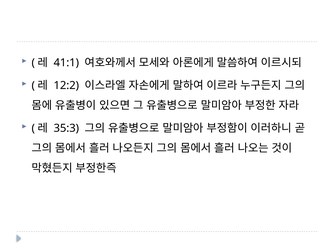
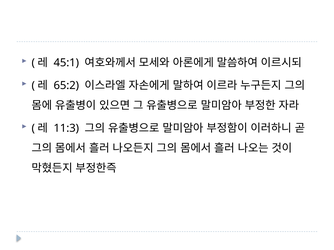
41:1: 41:1 -> 45:1 (66, 63)
12:2: 12:2 -> 65:2 (66, 86)
35:3: 35:3 -> 11:3 (66, 128)
